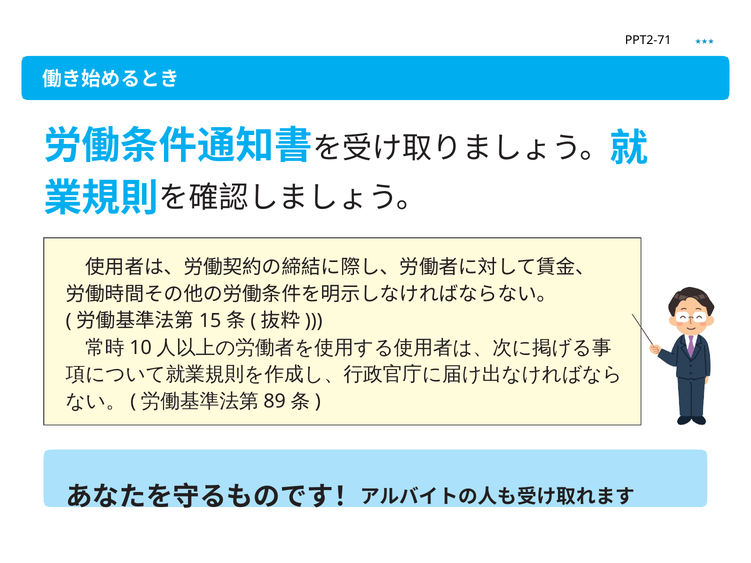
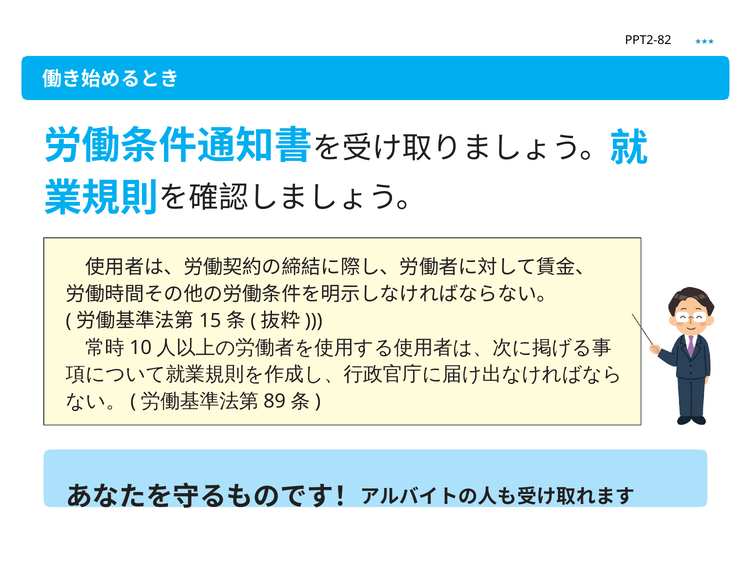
PPT2-71: PPT2-71 -> PPT2-82 (648, 40)
